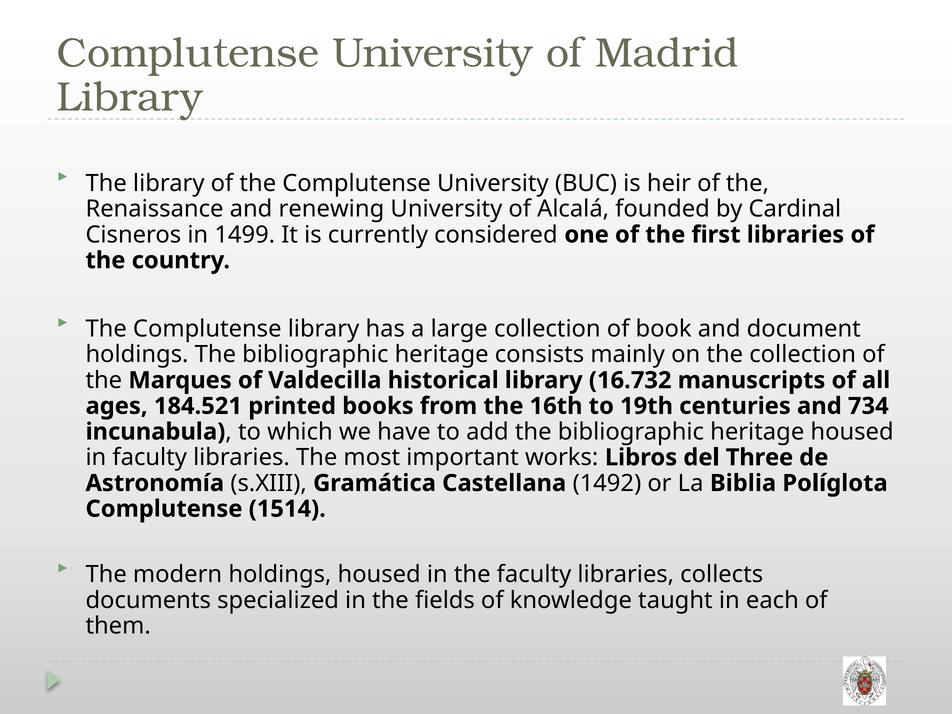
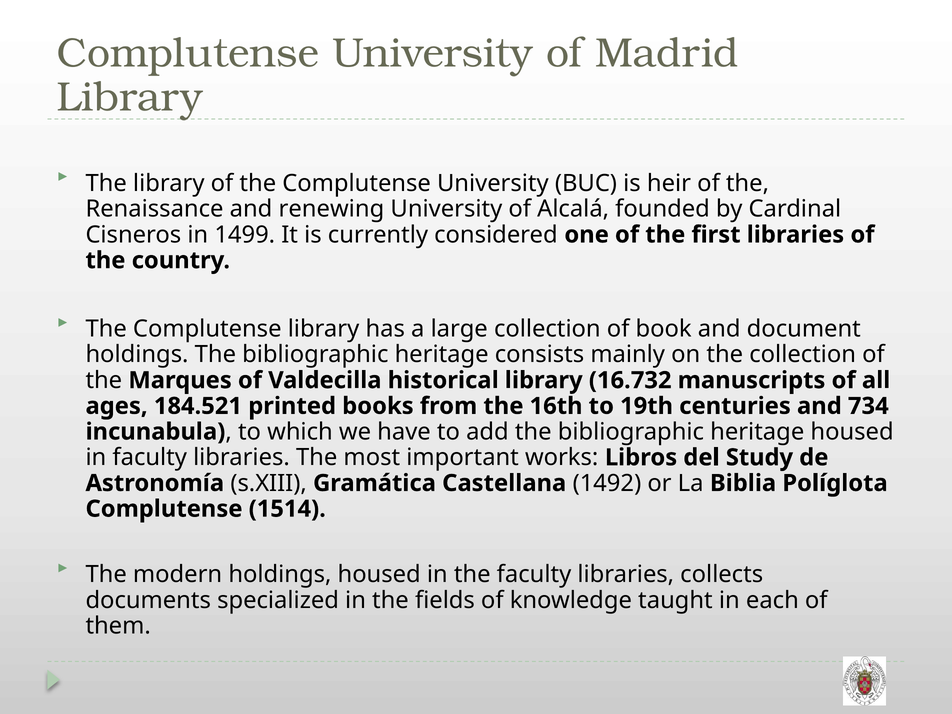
Three: Three -> Study (759, 457)
